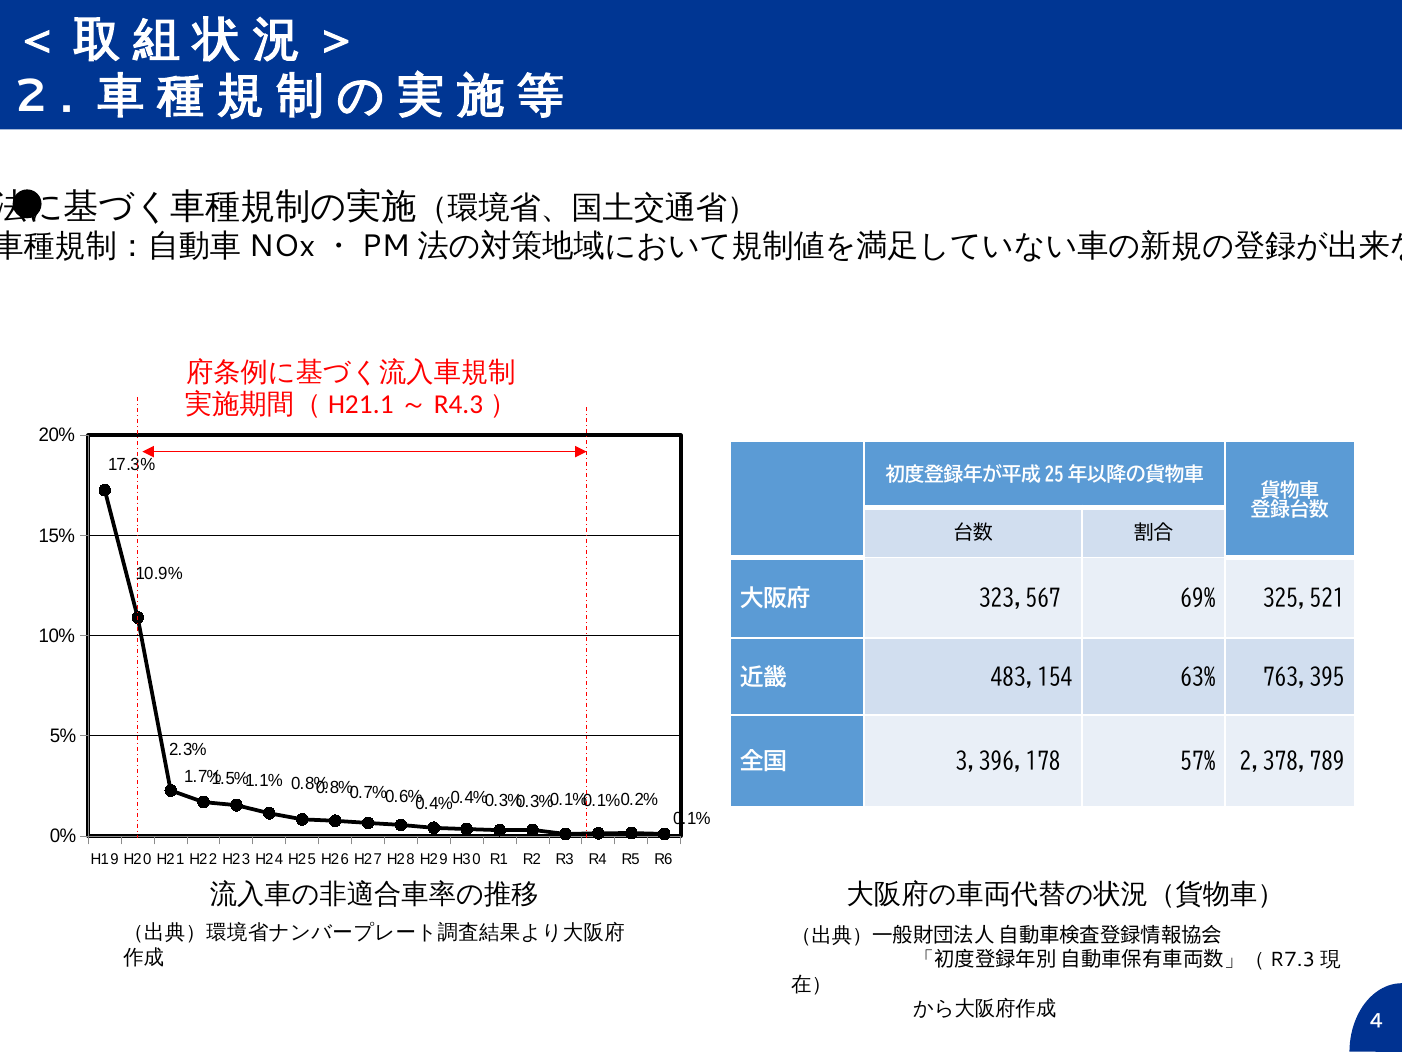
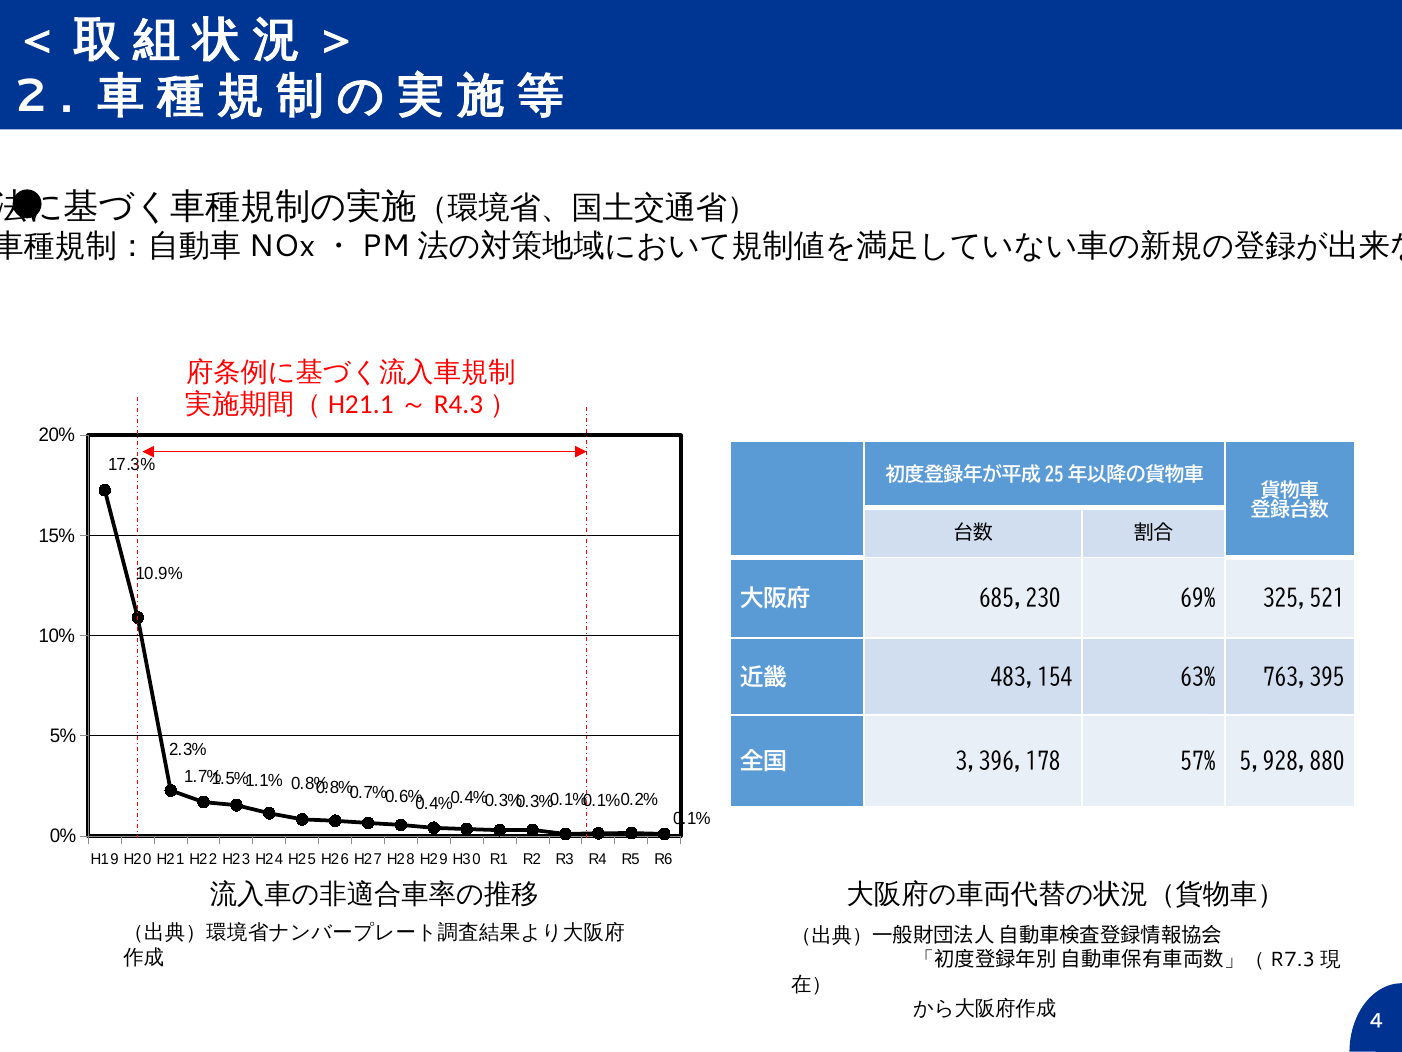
323,567: 323,567 -> 685,230 (1020, 599)
2,378,789: 2,378,789 -> 5,928,880 (1292, 762)
